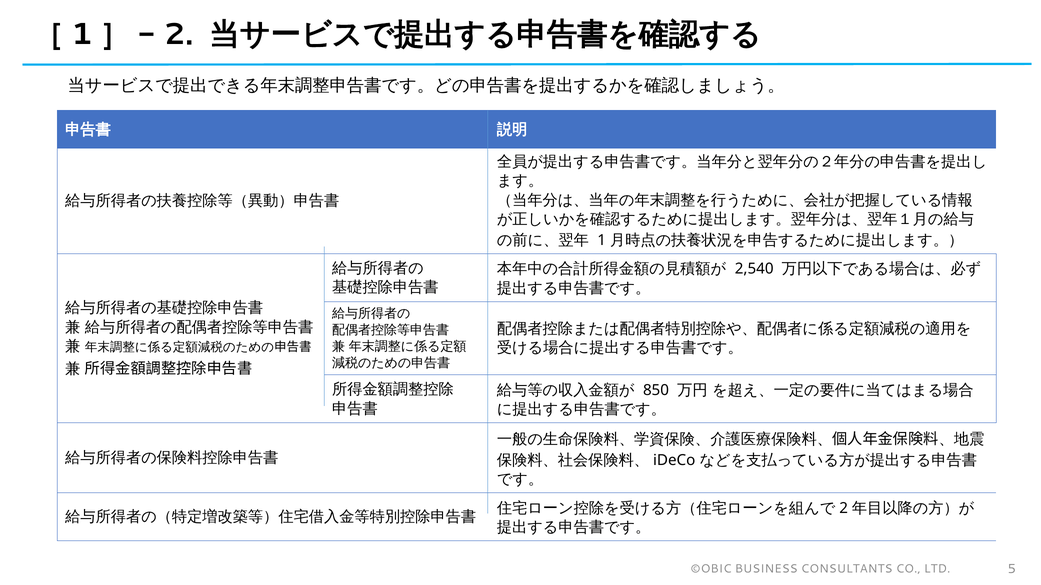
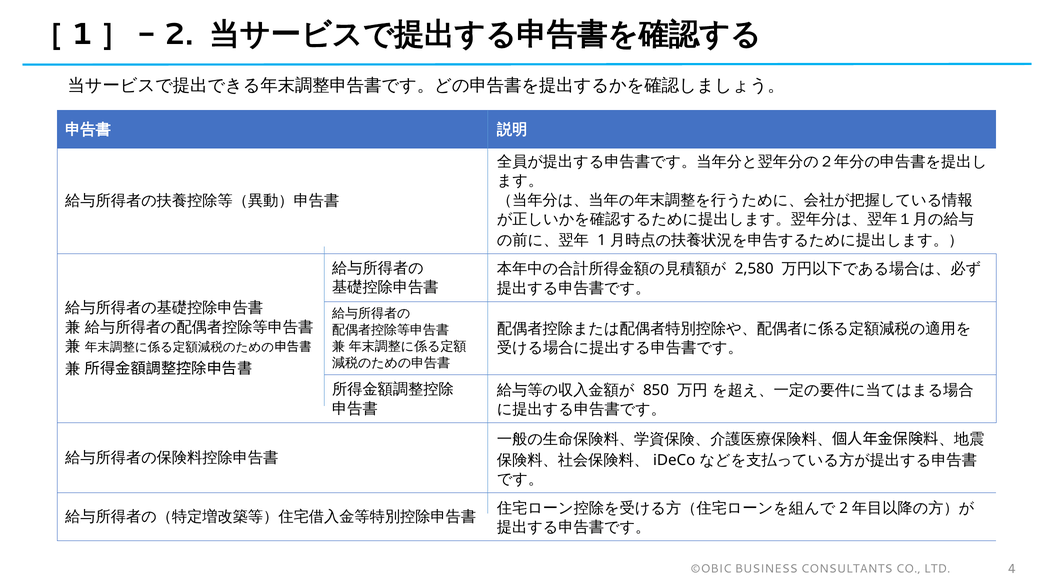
2,540: 2,540 -> 2,580 (754, 269)
5: 5 -> 4 (1012, 569)
